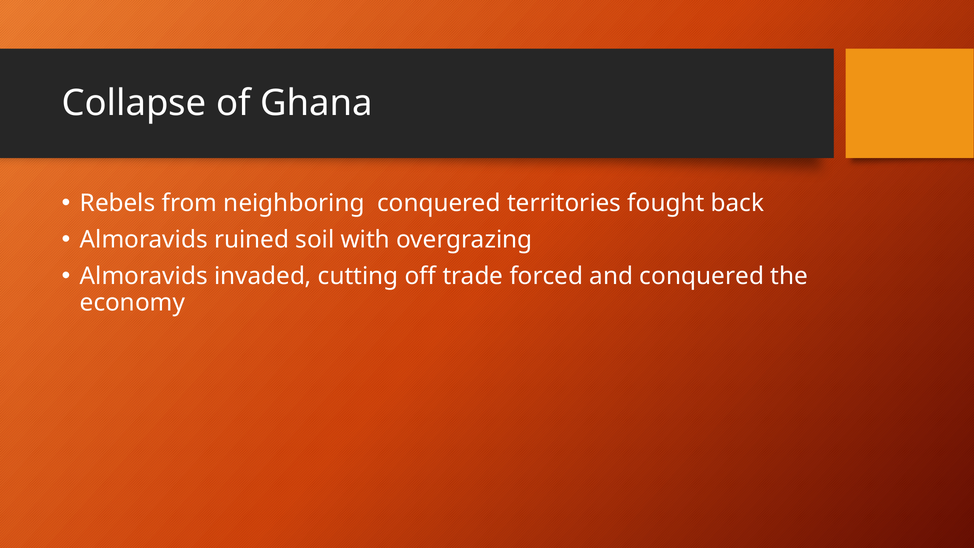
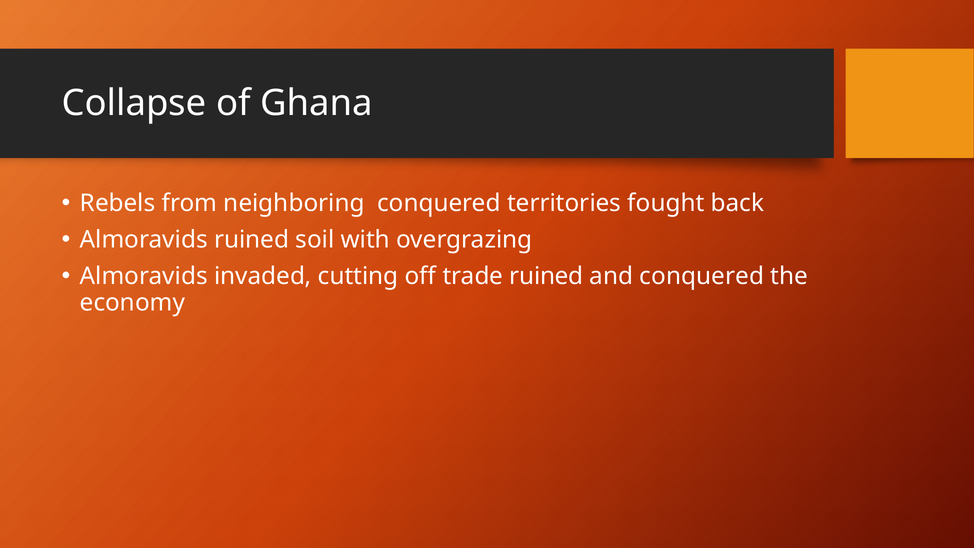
trade forced: forced -> ruined (546, 276)
